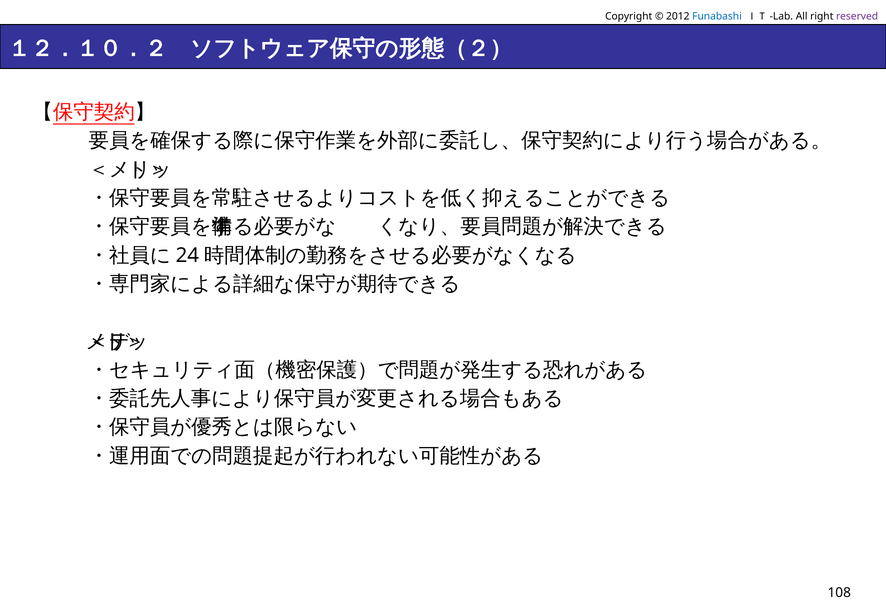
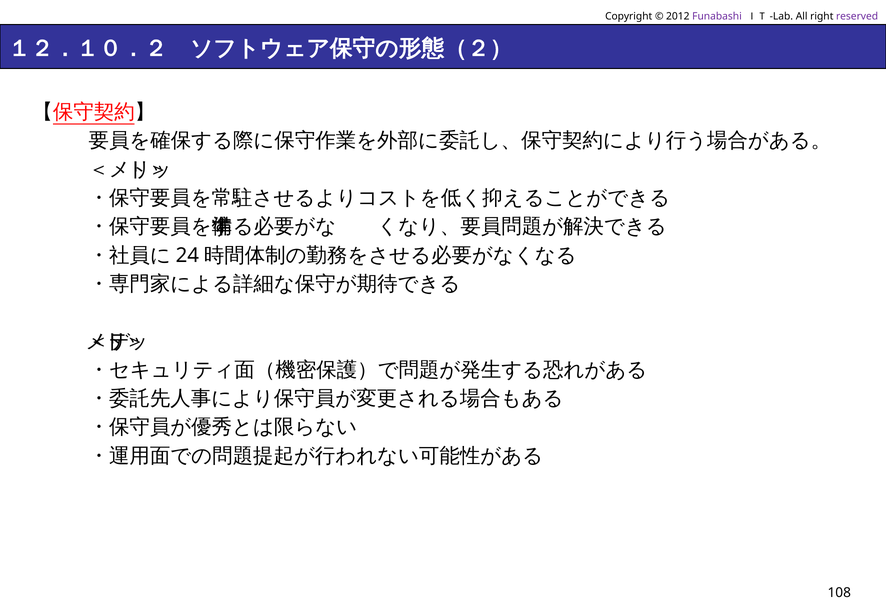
Funabashi colour: blue -> purple (717, 17)
